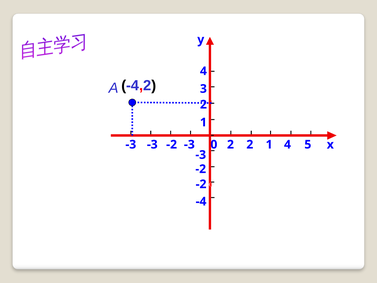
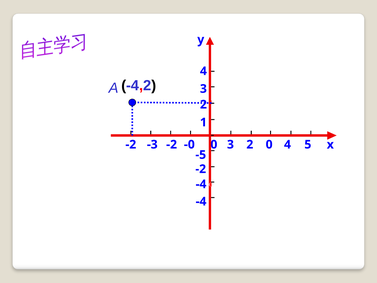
-3: -3 -> -2 (131, 144)
-3: -3 -> -0 (189, 144)
2: 2 -> 3 (230, 144)
2 1: 1 -> 0 (269, 144)
-3: -3 -> -5 (201, 155)
-2: -2 -> -4 (201, 184)
